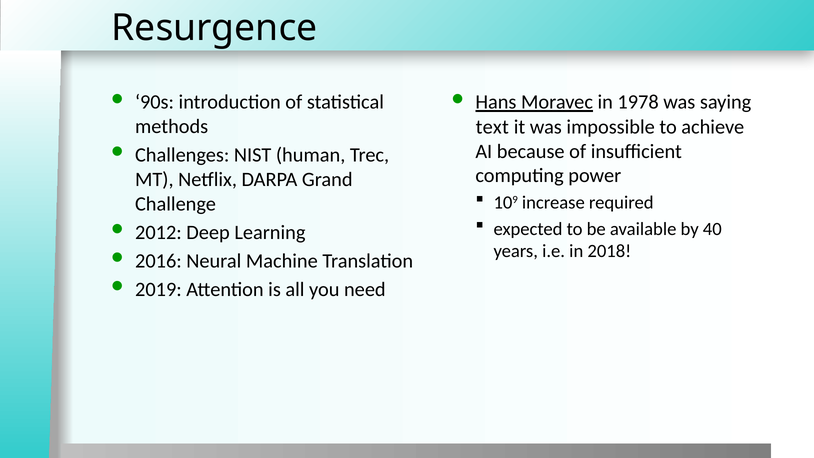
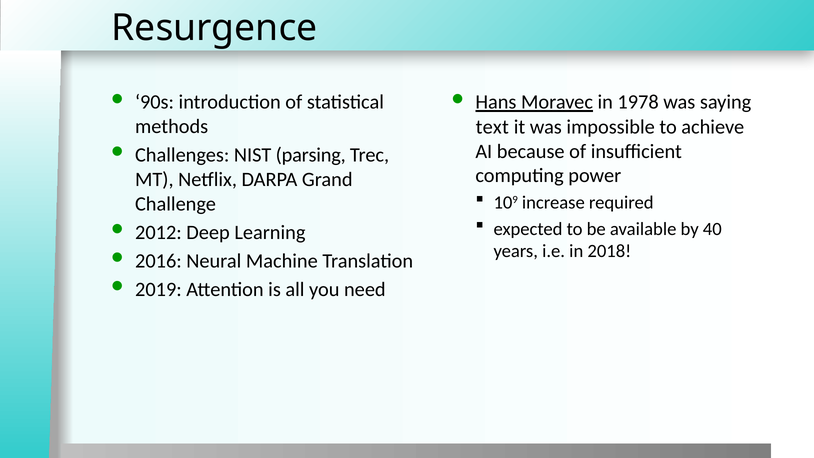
human: human -> parsing (311, 155)
